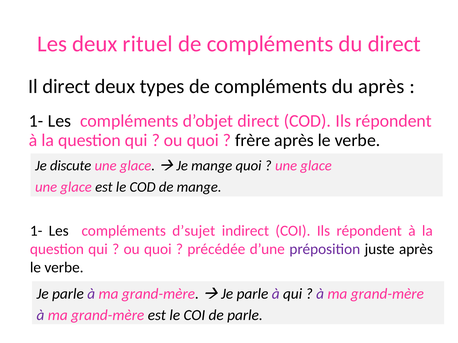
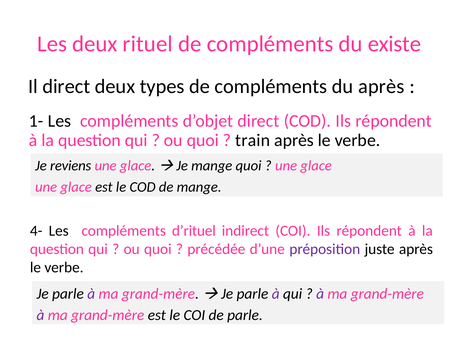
du direct: direct -> existe (394, 44)
frère: frère -> train (253, 141)
discute: discute -> reviens (71, 166)
1-: 1- -> 4- (36, 231)
d’sujet: d’sujet -> d’rituel (194, 231)
